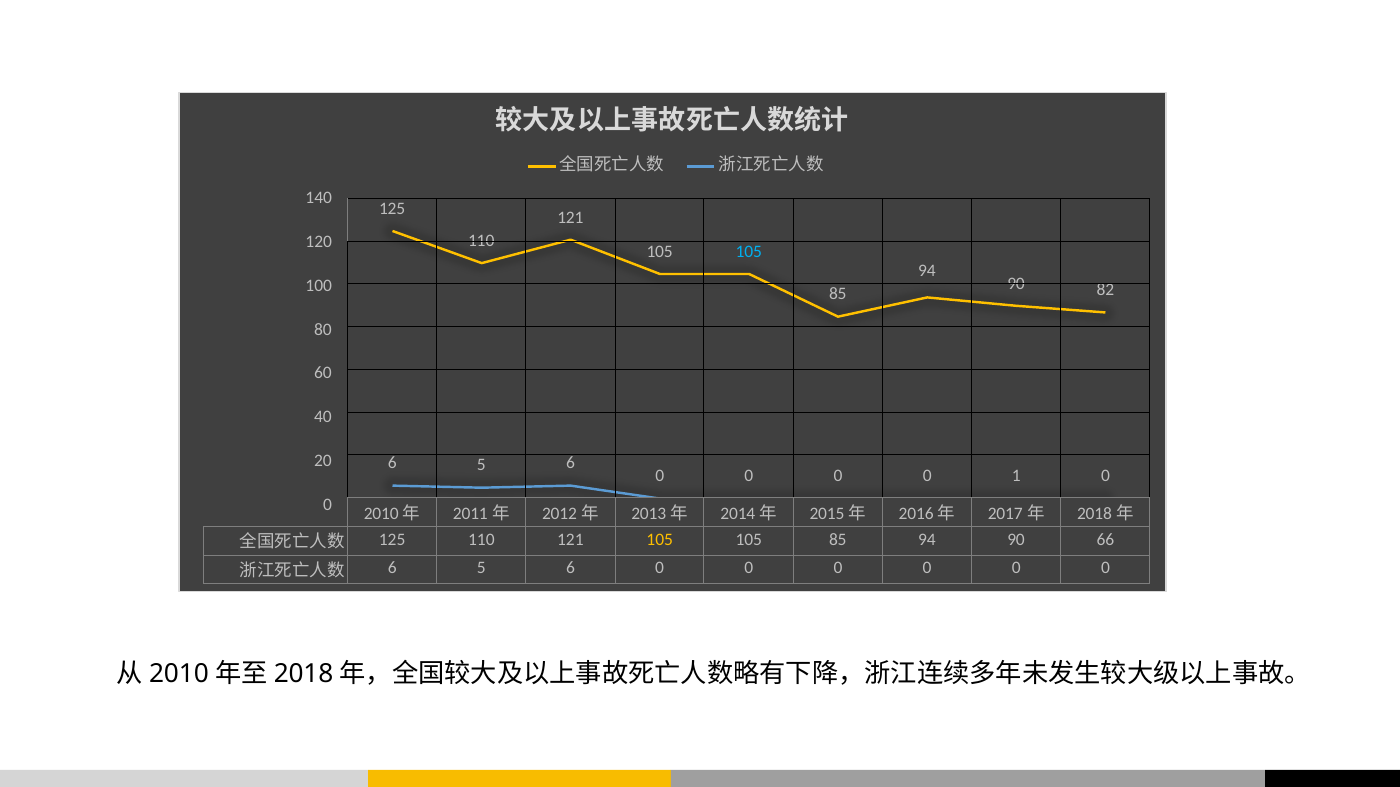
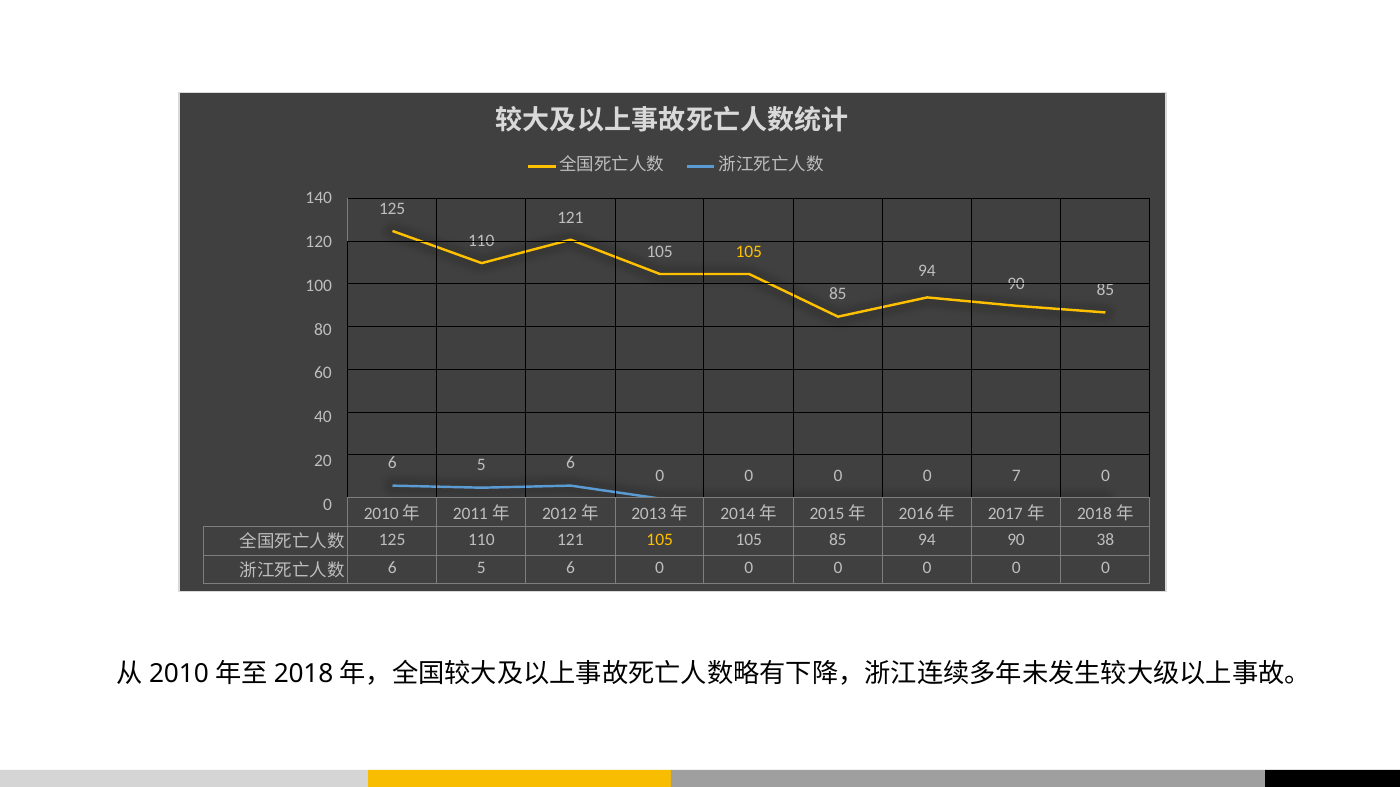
105 colour: light blue -> yellow (749, 252)
90 82: 82 -> 85 (1105, 290)
1: 1 -> 7 (1016, 476)
66: 66 -> 38 (1105, 540)
